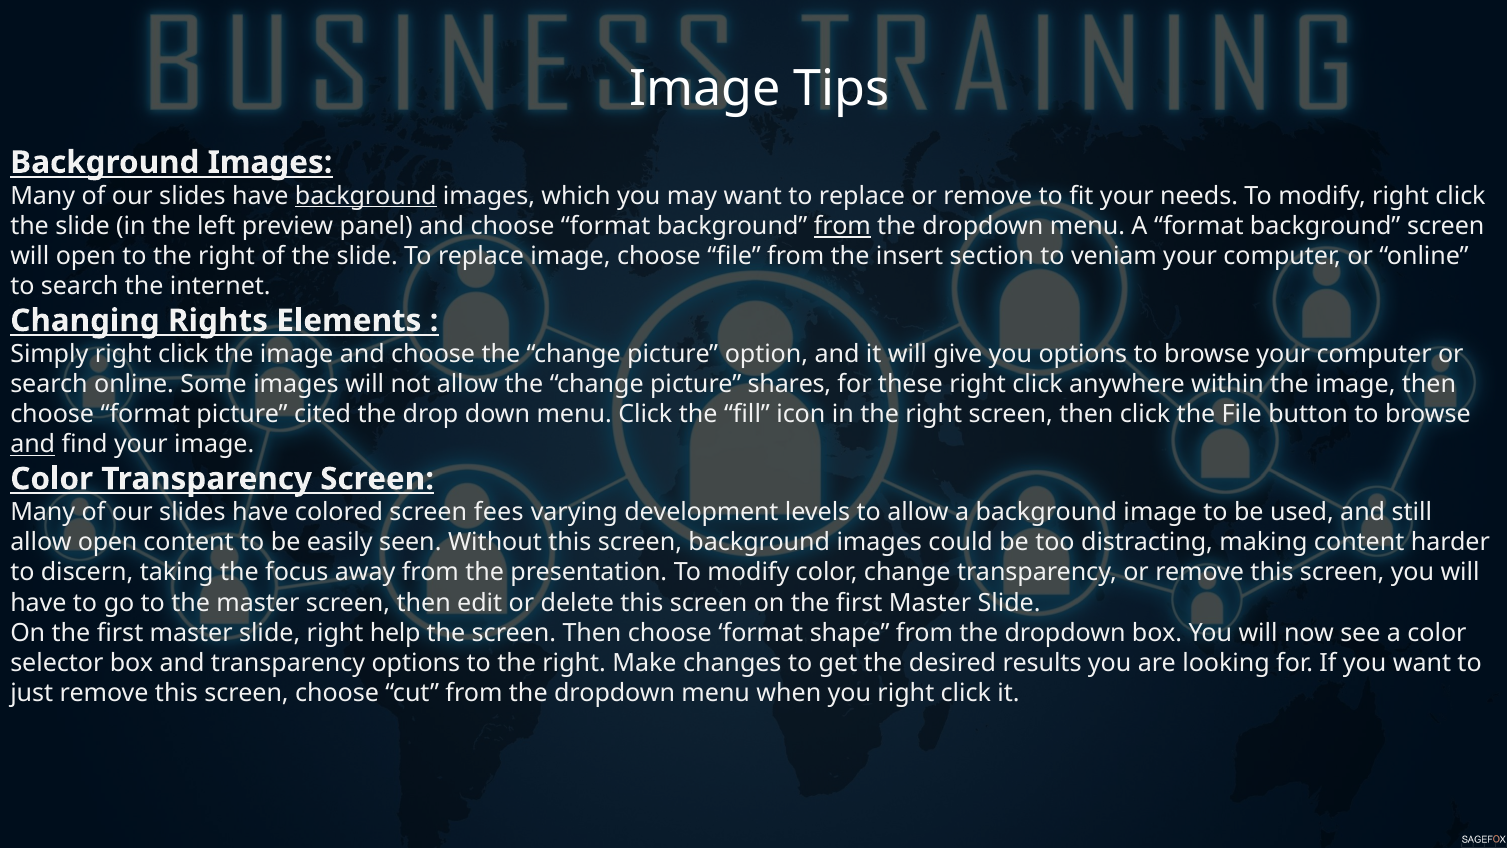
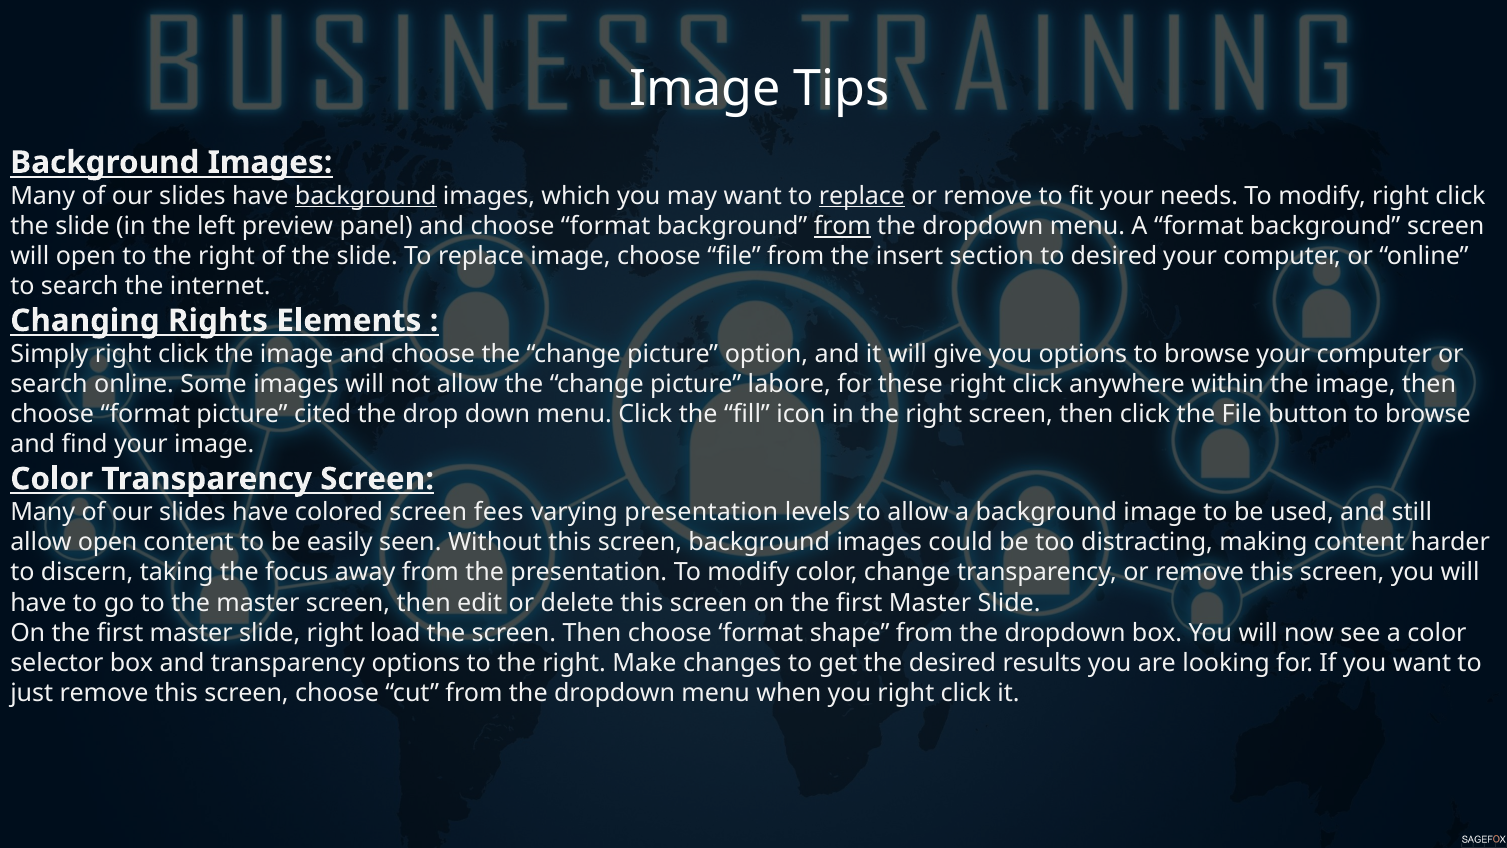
replace underline: none -> present (862, 196)
to veniam: veniam -> desired (1114, 256)
shares: shares -> labore (789, 384)
and underline: present -> none (33, 444)
varying development: development -> presentation (701, 512)
help: help -> load (395, 633)
